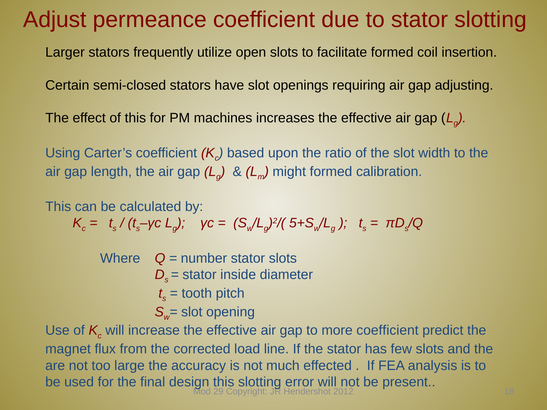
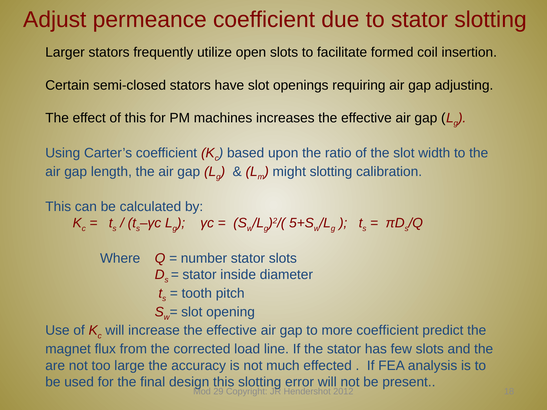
might formed: formed -> slotting (331, 172)
